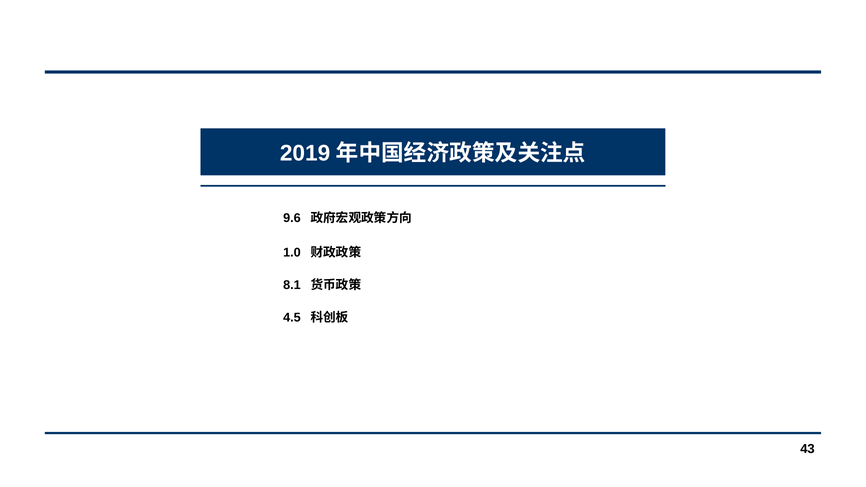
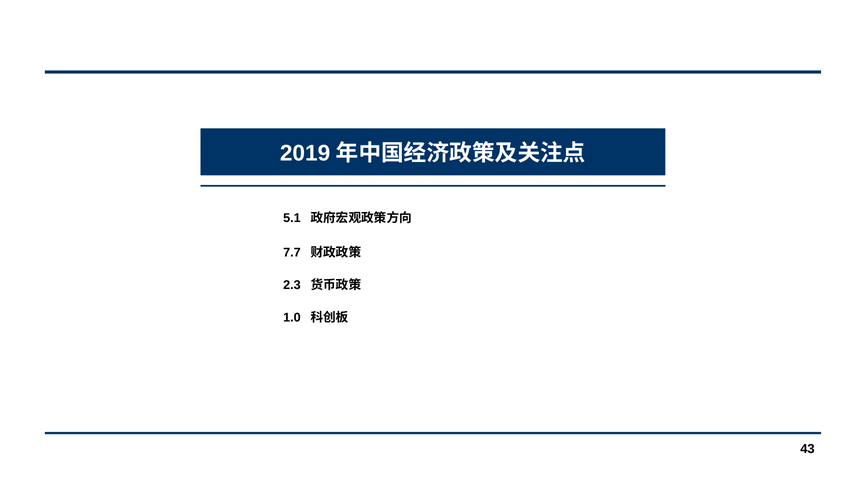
9.6: 9.6 -> 5.1 (292, 218)
1.0: 1.0 -> 7.7 (292, 252)
8.1: 8.1 -> 2.3 (292, 285)
4.5: 4.5 -> 1.0 (292, 318)
